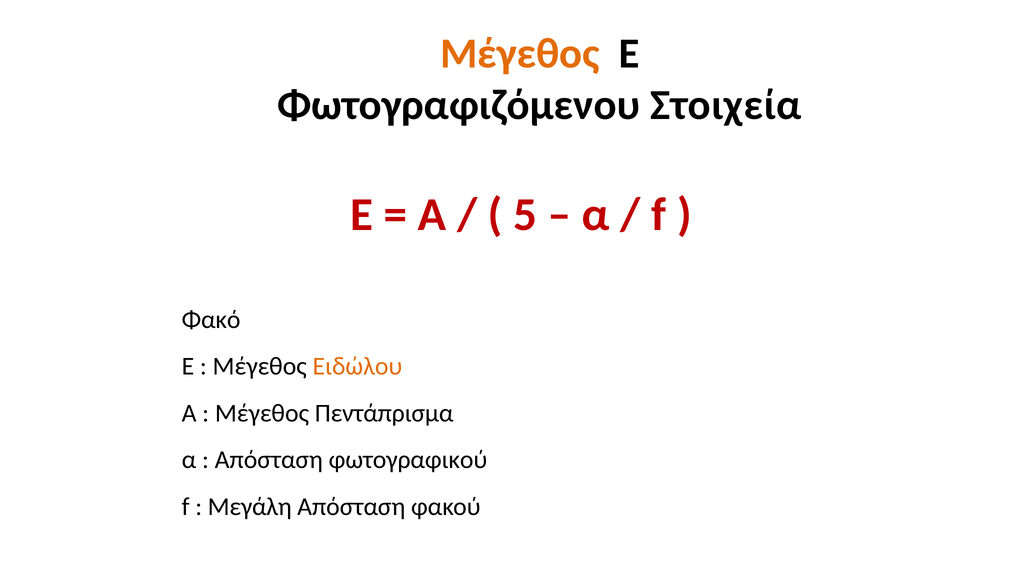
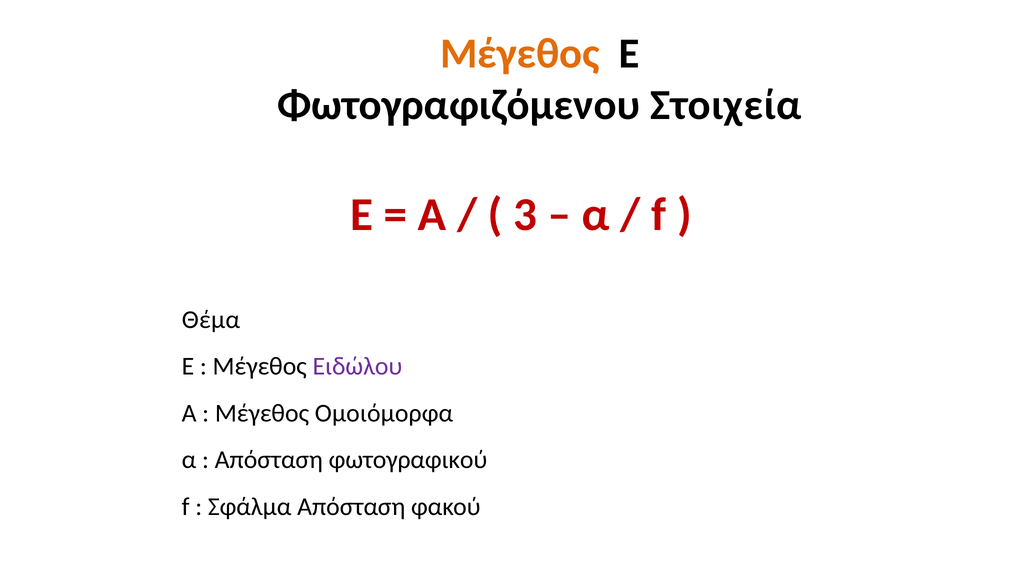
5: 5 -> 3 (525, 215)
Φακό: Φακό -> Θέμα (211, 320)
Ειδώλου colour: orange -> purple (357, 367)
Πεντάπρισμα: Πεντάπρισμα -> Ομοιόμορφα (384, 413)
Μεγάλη: Μεγάλη -> Σφάλμα (250, 507)
